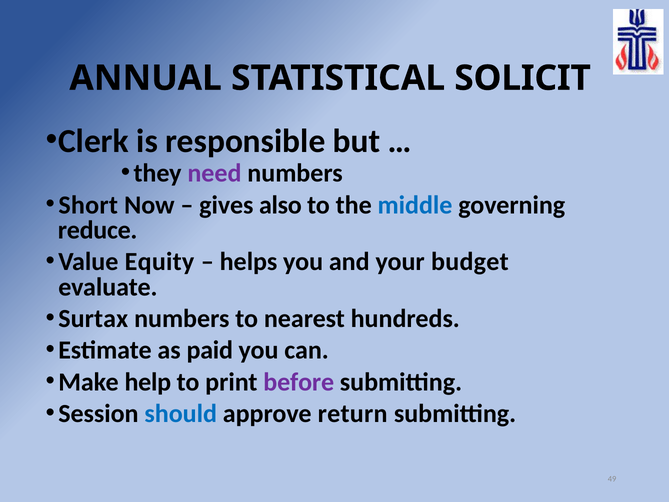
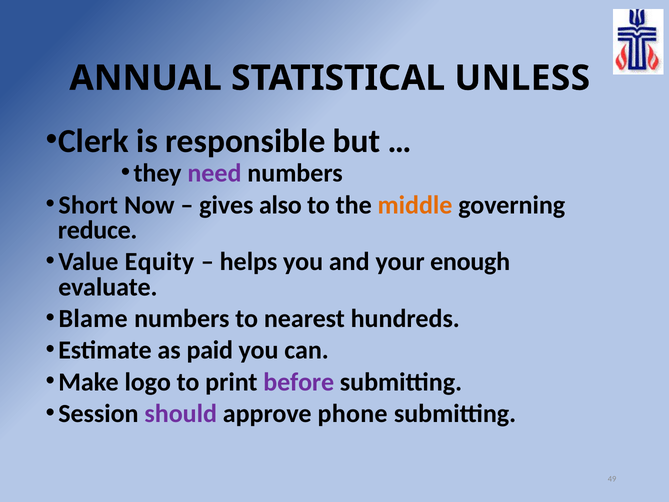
SOLICIT: SOLICIT -> UNLESS (522, 78)
middle colour: blue -> orange (415, 205)
budget: budget -> enough (470, 262)
Surtax: Surtax -> Blame (93, 319)
help: help -> logo (148, 382)
should colour: blue -> purple (181, 413)
return: return -> phone (353, 413)
